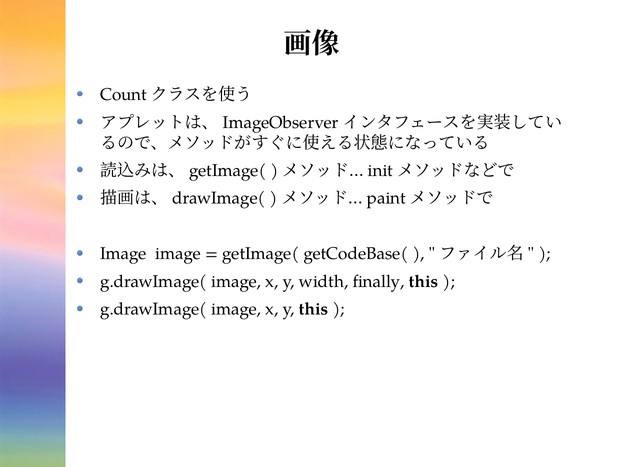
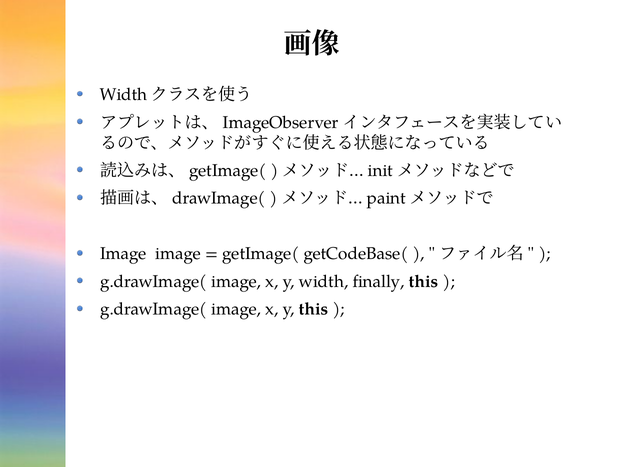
Count: Count -> Width (123, 95)
